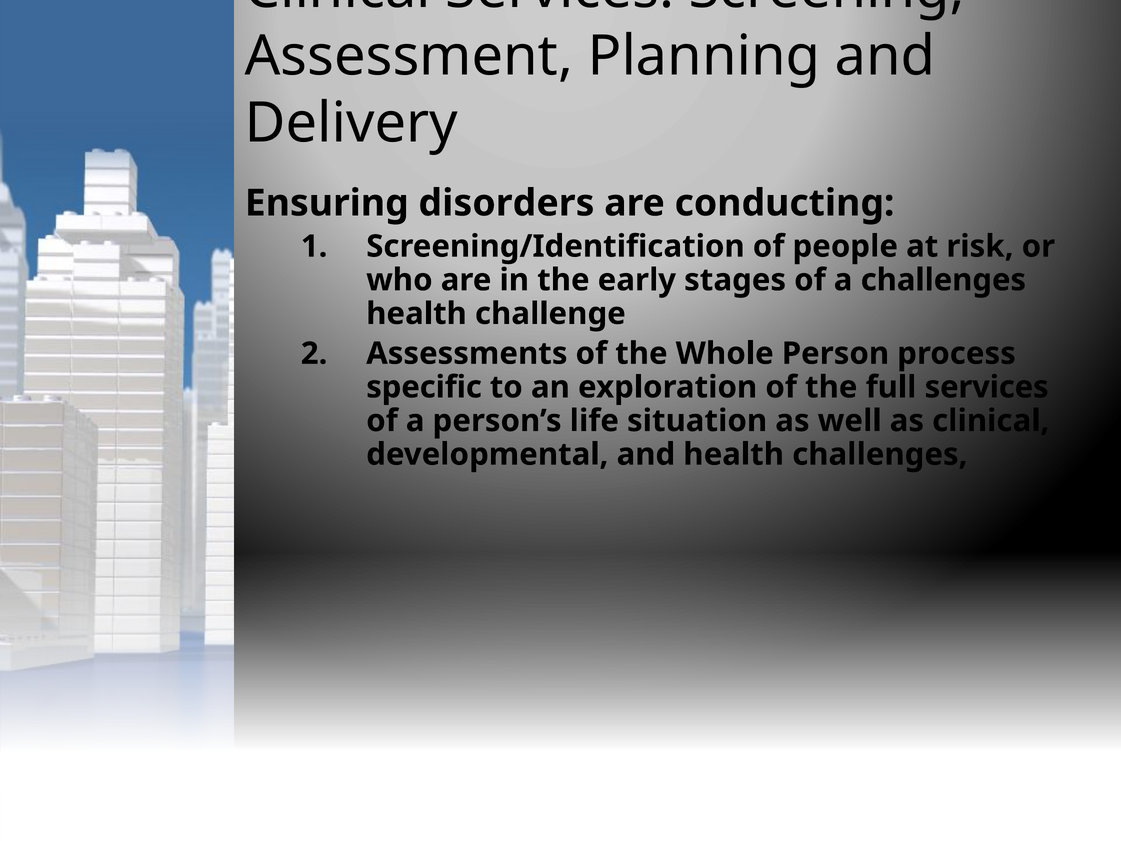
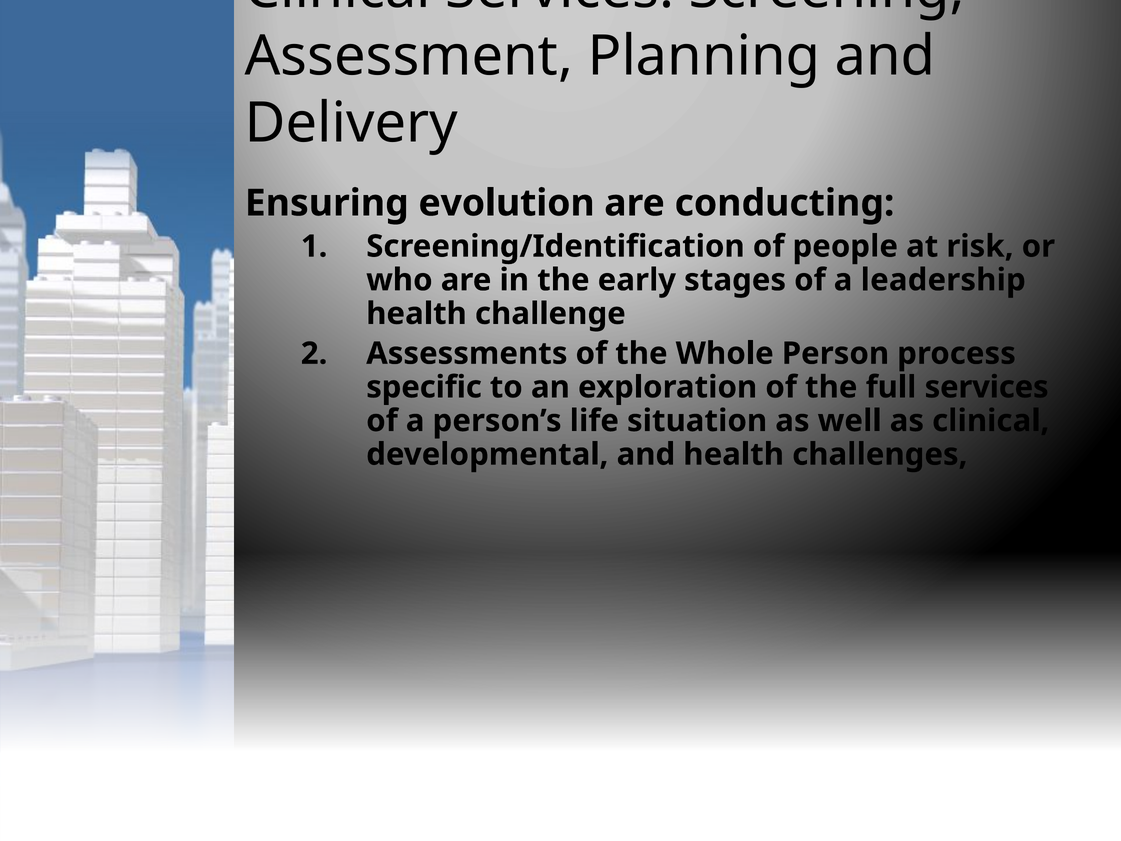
disorders: disorders -> evolution (507, 203)
a challenges: challenges -> leadership (943, 280)
